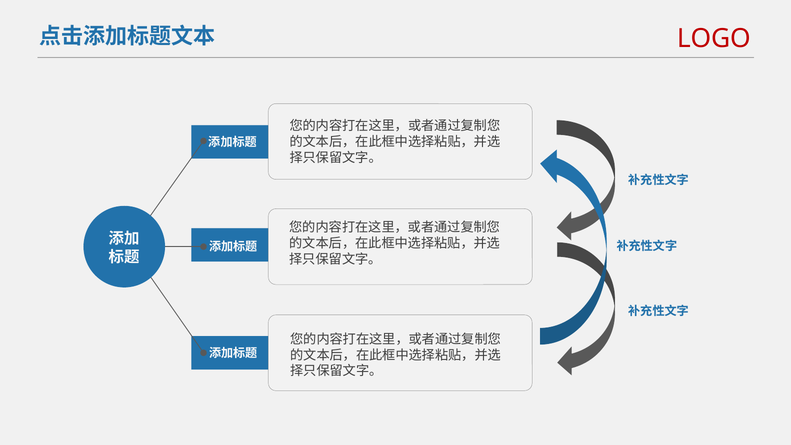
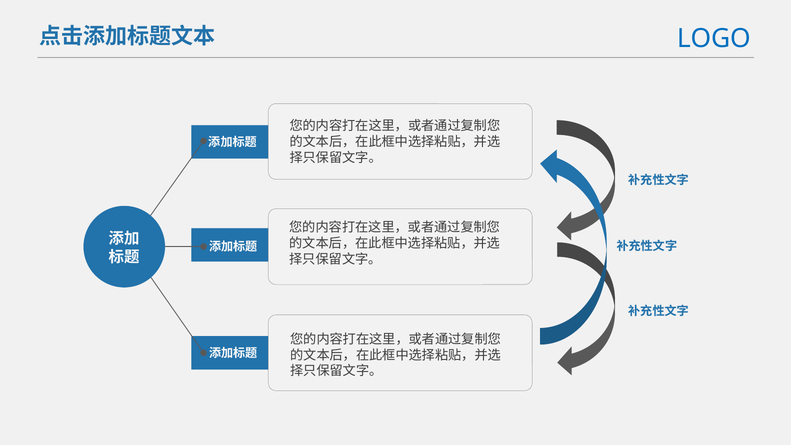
LOGO colour: red -> blue (714, 38)
